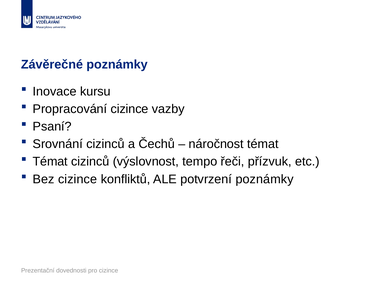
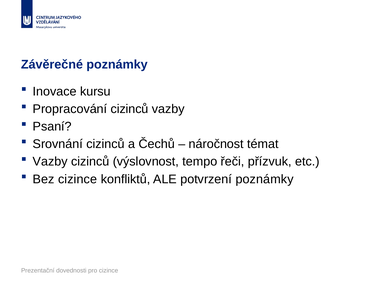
Propracování cizince: cizince -> cizinců (130, 109)
Témat: Témat -> Vazby (50, 162)
